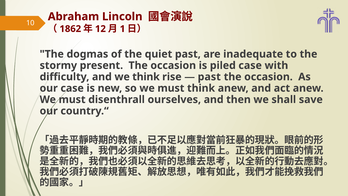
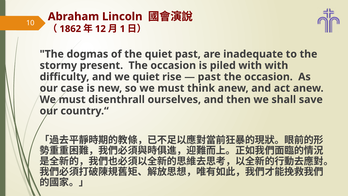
piled case: case -> with (250, 65)
we think: think -> quiet (146, 77)
